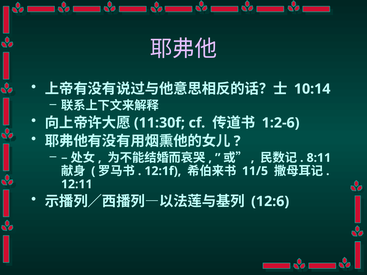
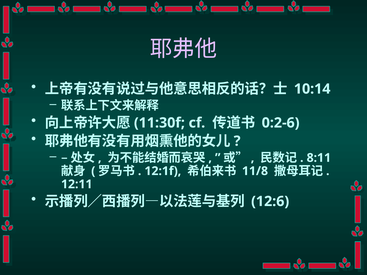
1:2-6: 1:2-6 -> 0:2-6 (281, 123)
11/5: 11/5 -> 11/8 (255, 171)
